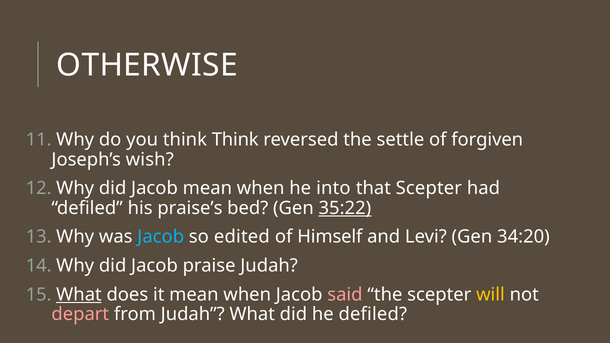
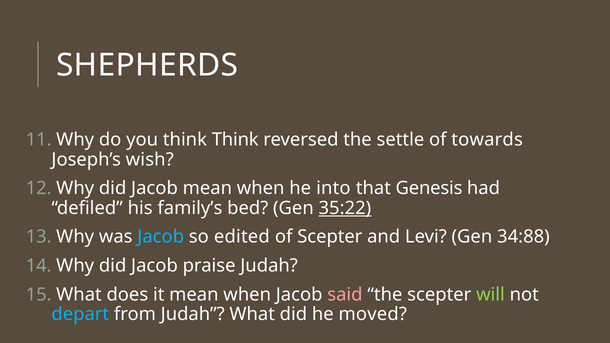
OTHERWISE: OTHERWISE -> SHEPHERDS (147, 65)
forgiven: forgiven -> towards (487, 140)
that Scepter: Scepter -> Genesis (429, 188)
praise’s: praise’s -> family’s (190, 208)
of Himself: Himself -> Scepter (330, 237)
34:20: 34:20 -> 34:88 (523, 237)
What underline: present -> none (79, 295)
will colour: yellow -> light green (491, 295)
depart colour: pink -> light blue (80, 314)
he defiled: defiled -> moved (373, 314)
